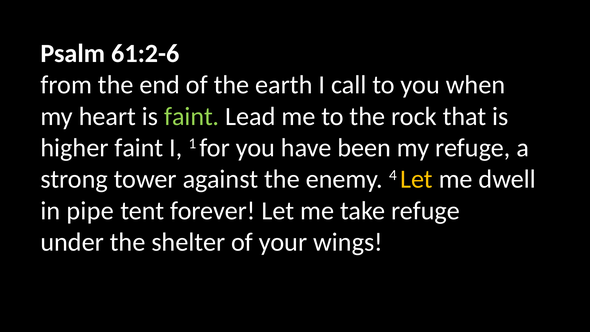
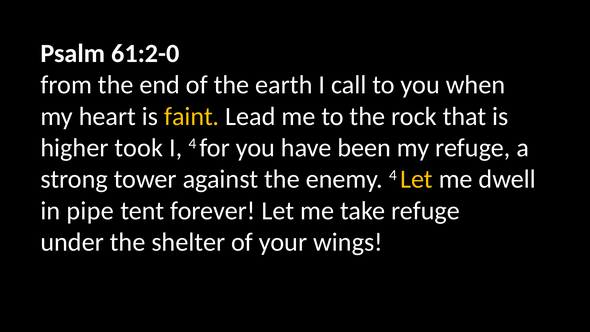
61:2-6: 61:2-6 -> 61:2-0 (145, 53)
faint colour: light green -> yellow (192, 116)
higher faint: faint -> took (139, 148)
I 1: 1 -> 4 (192, 144)
